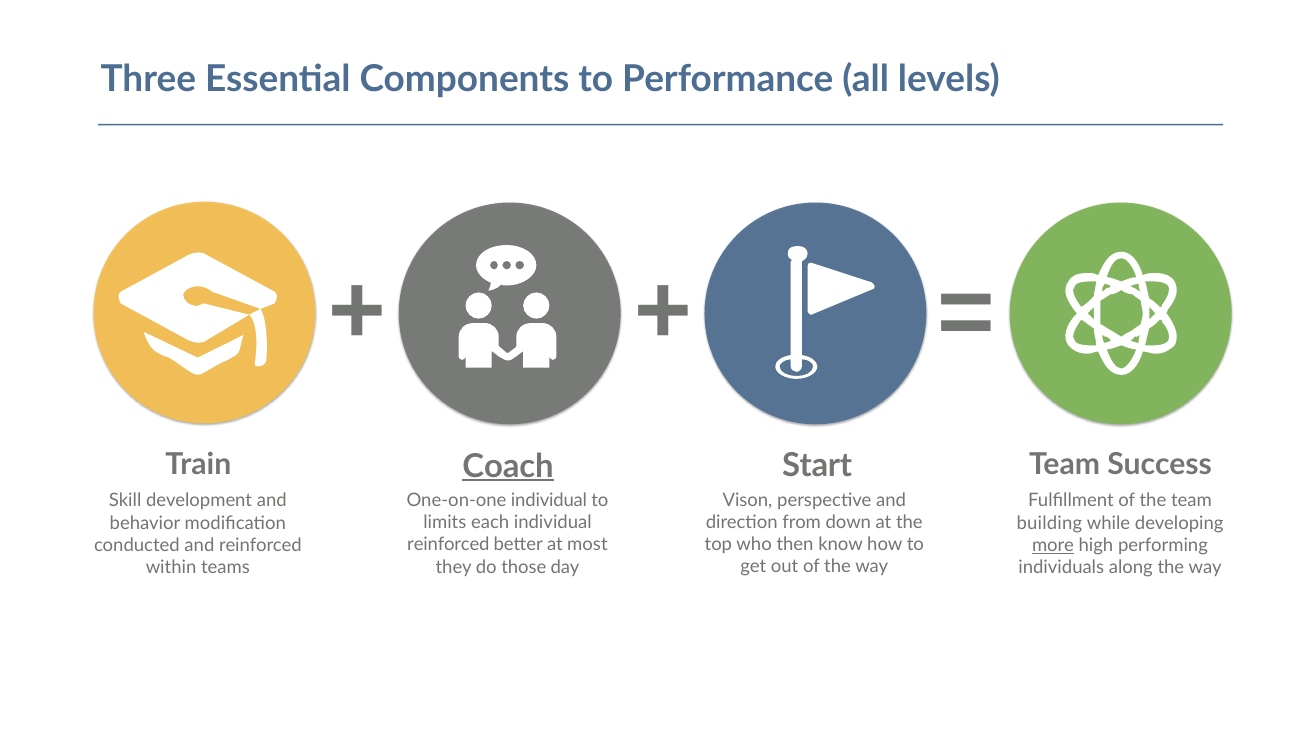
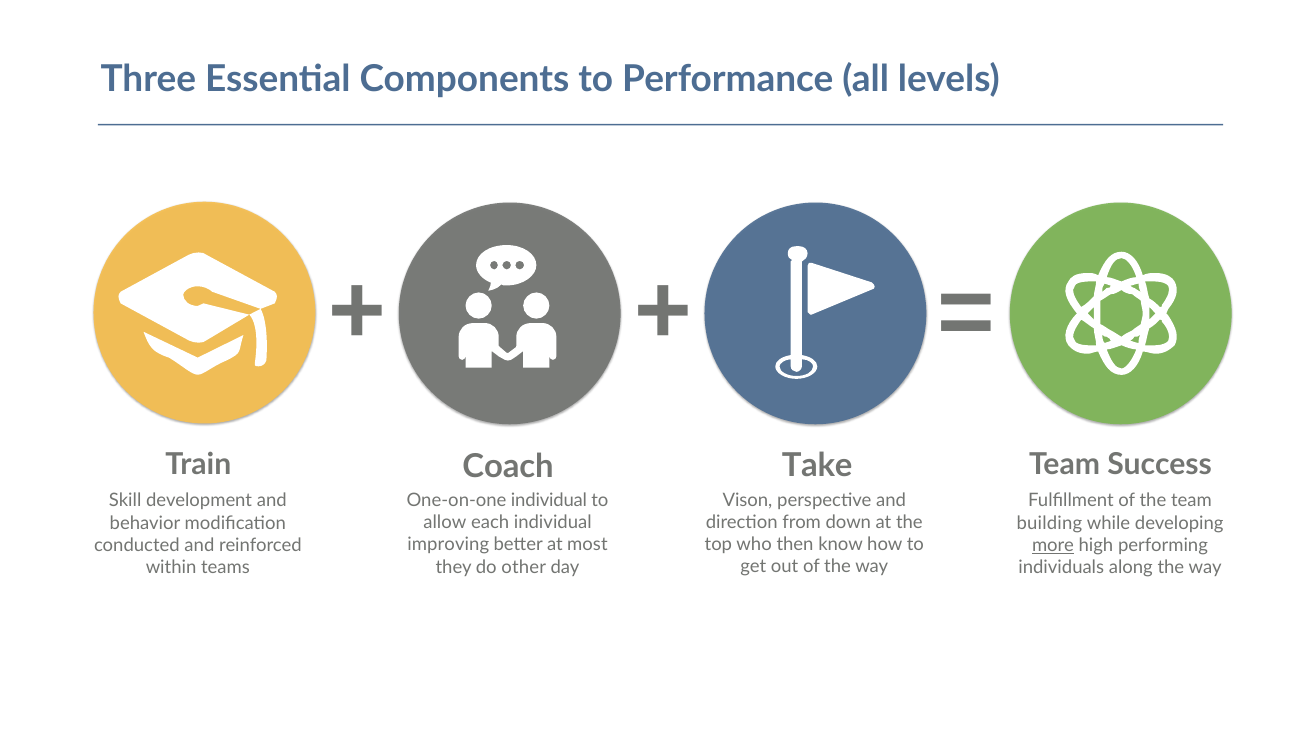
Start: Start -> Take (817, 466)
Coach underline: present -> none (508, 466)
limits: limits -> allow (445, 523)
reinforced: reinforced -> improving (448, 545)
those: those -> other (524, 567)
